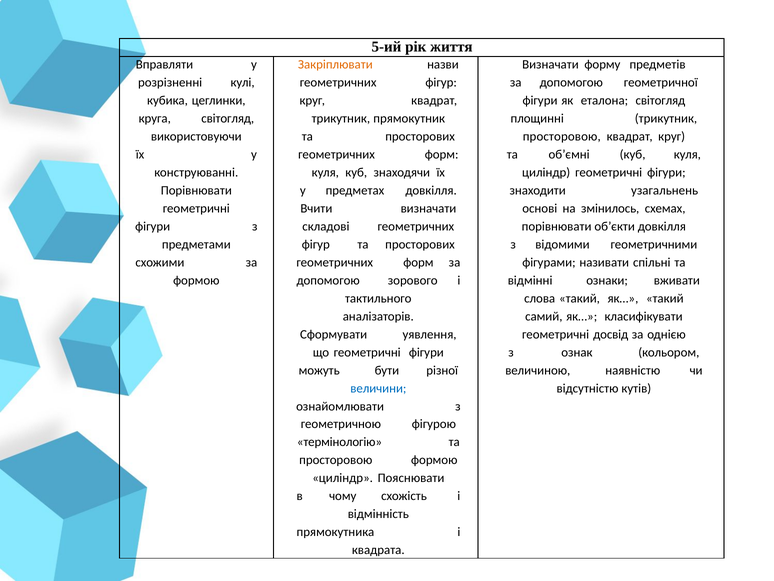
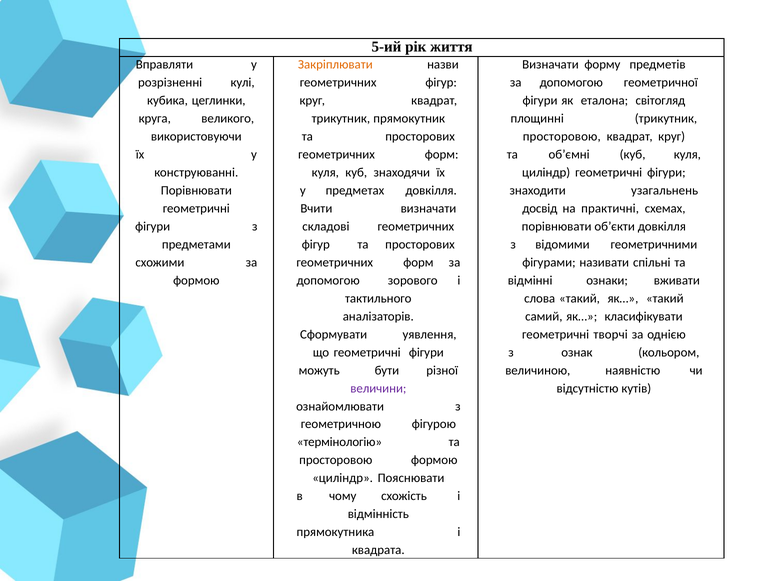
круга світогляд: світогляд -> великого (228, 118)
основі: основі -> досвід (540, 208)
змінилось: змінилось -> практичні (610, 208)
досвід: досвід -> творчі (611, 334)
величини colour: blue -> purple (378, 388)
